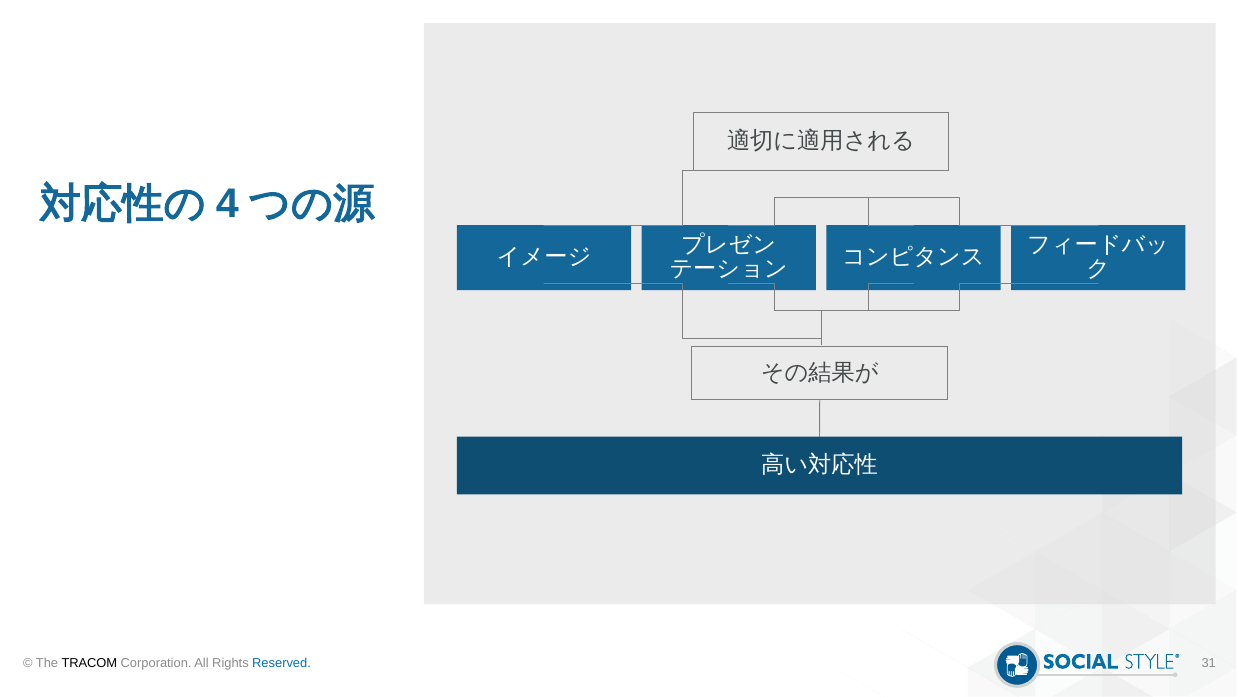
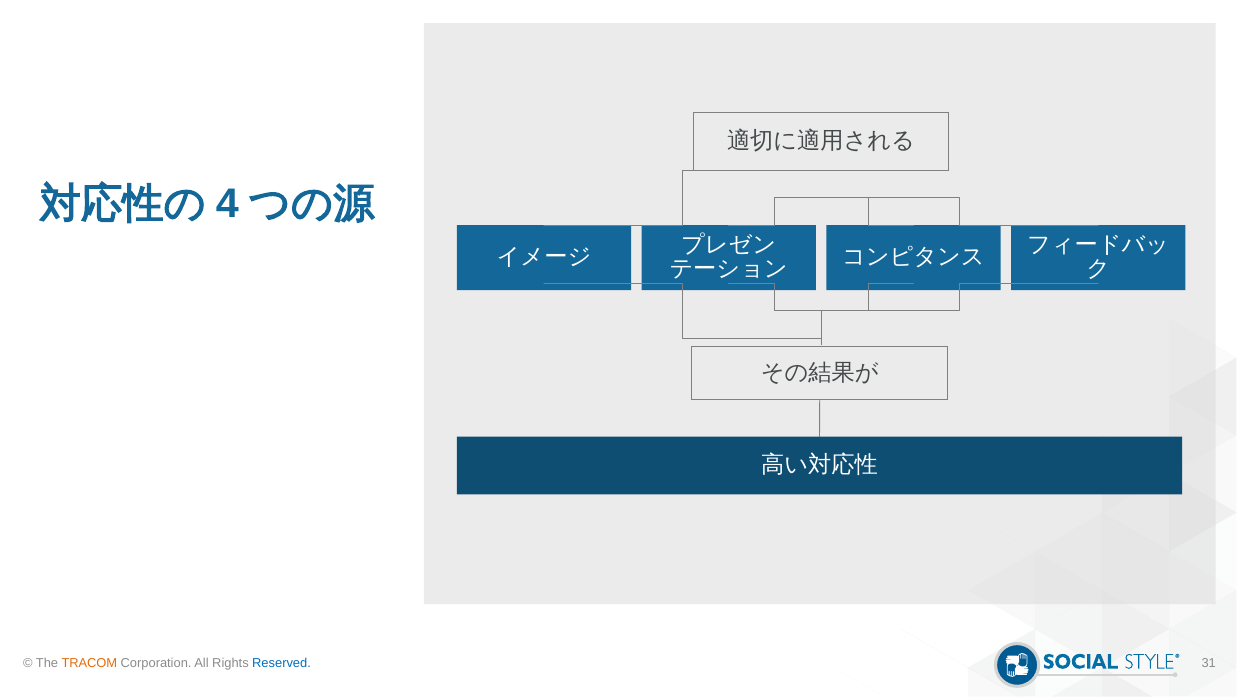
TRACOM colour: black -> orange (89, 663)
